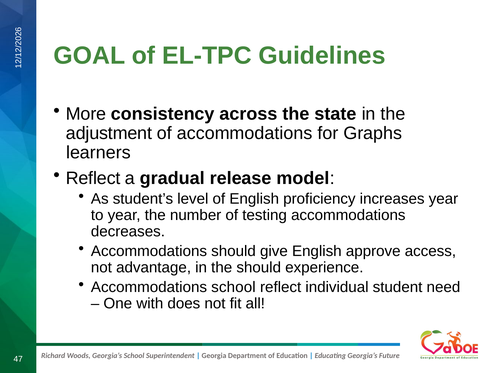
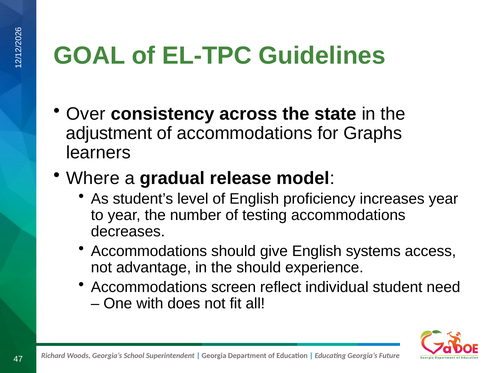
More: More -> Over (86, 114)
Reflect: Reflect -> Where (93, 178)
approve: approve -> systems (373, 251)
Accommodations school: school -> screen (234, 287)
